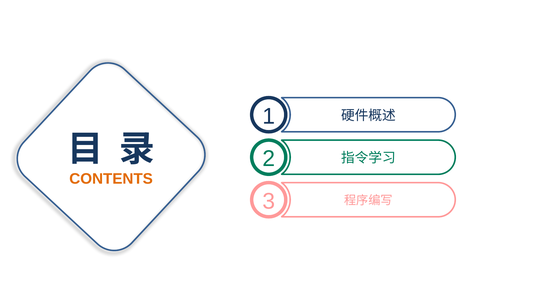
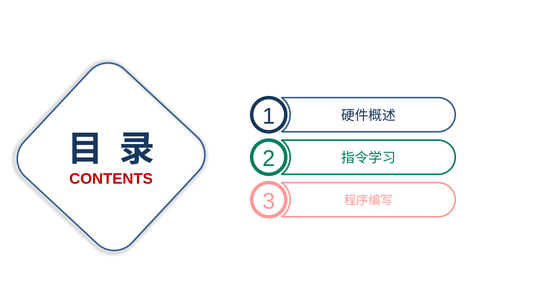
CONTENTS colour: orange -> red (111, 179)
